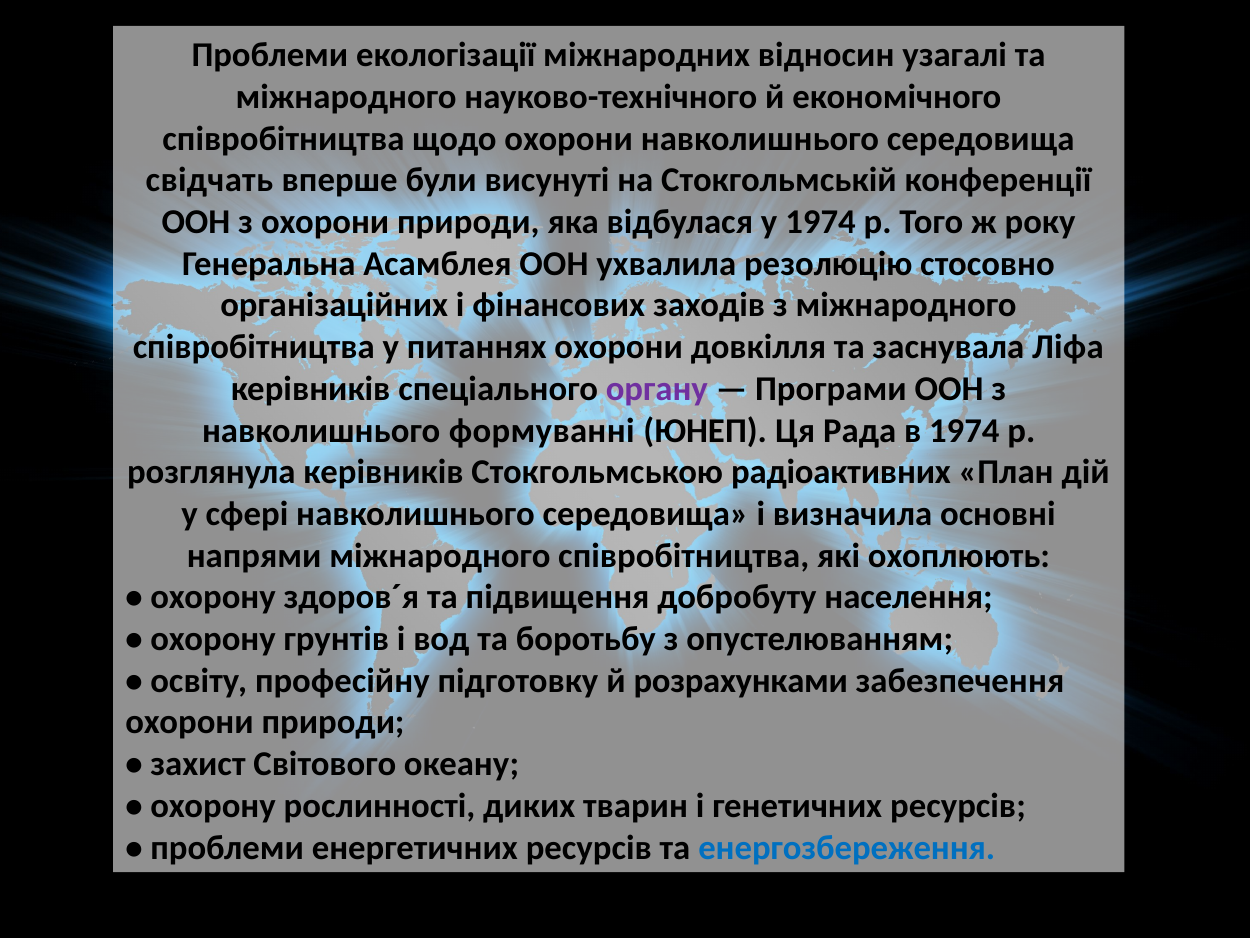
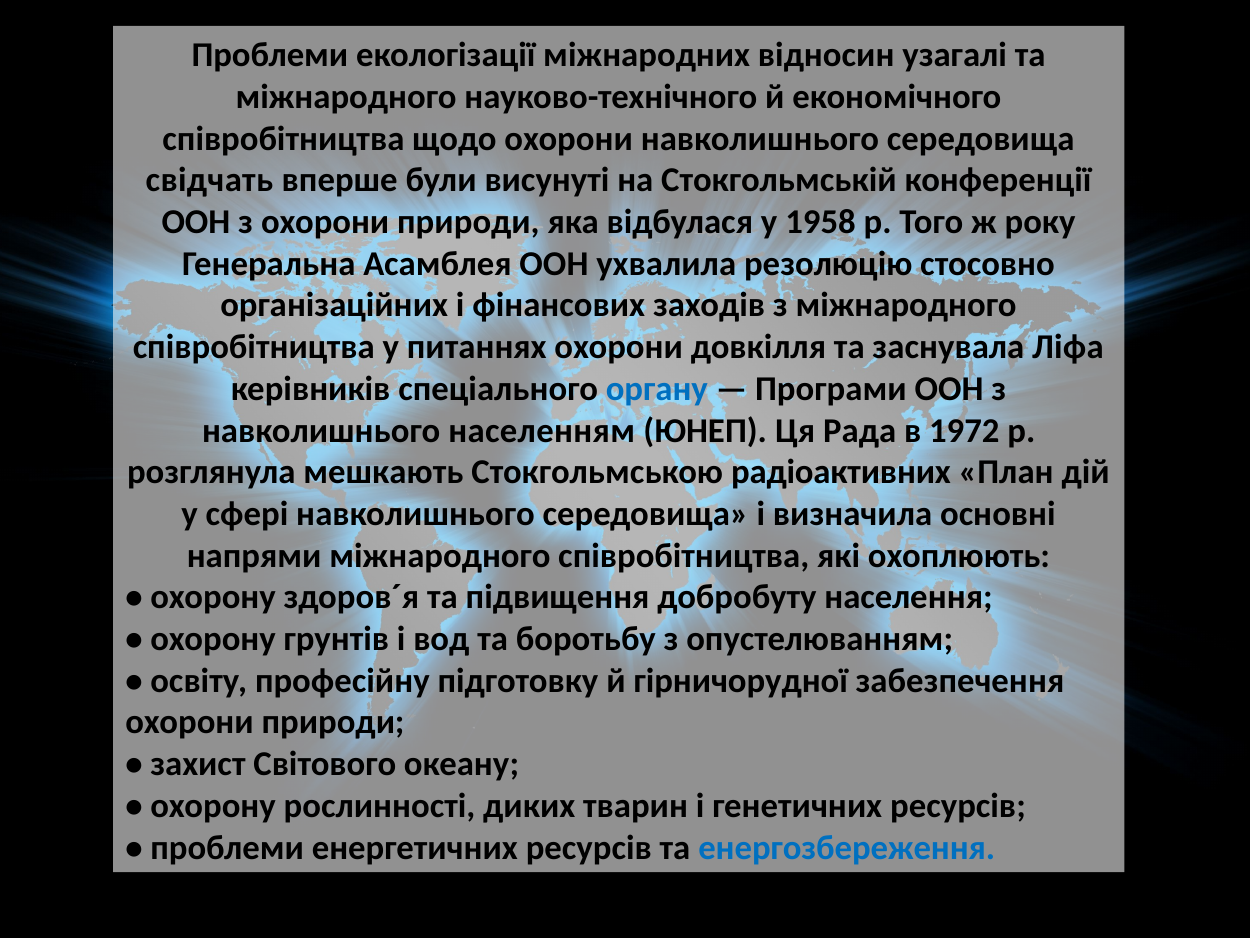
у 1974: 1974 -> 1958 (821, 222)
органу colour: purple -> blue (657, 389)
формуванні: формуванні -> населенням (542, 430)
в 1974: 1974 -> 1972 (964, 430)
розглянула керівників: керівників -> мешкають (383, 472)
розрахунками: розрахунками -> гірничорудної (741, 680)
